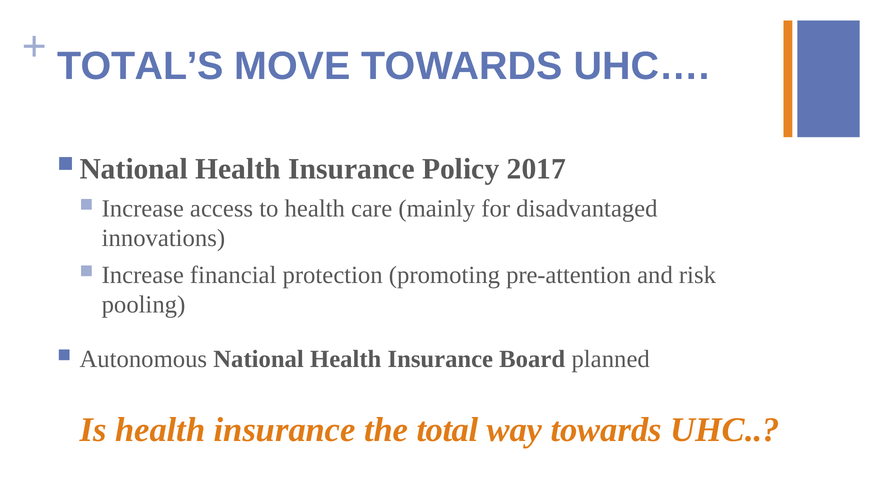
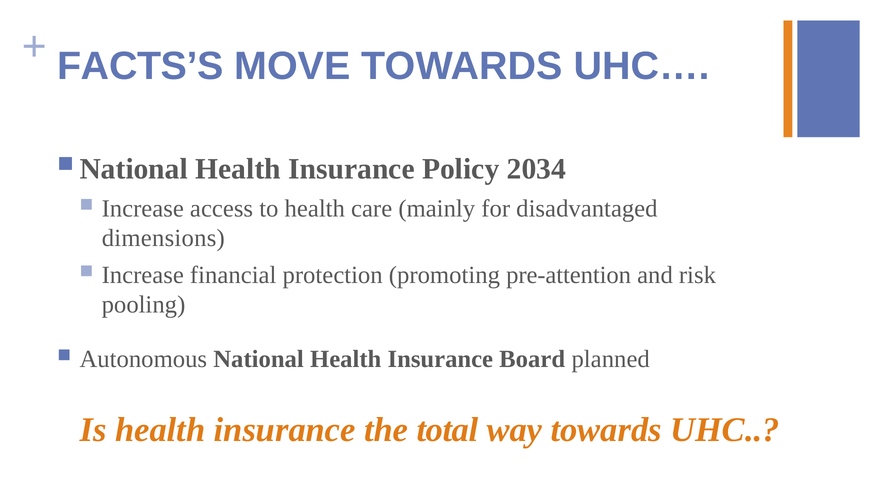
TOTAL’S: TOTAL’S -> FACTS’S (140, 66)
2017: 2017 -> 2034 (536, 169)
innovations: innovations -> dimensions (163, 238)
